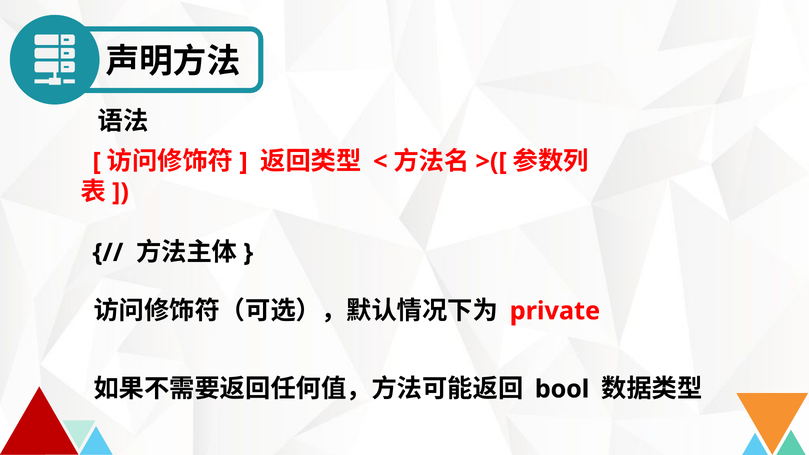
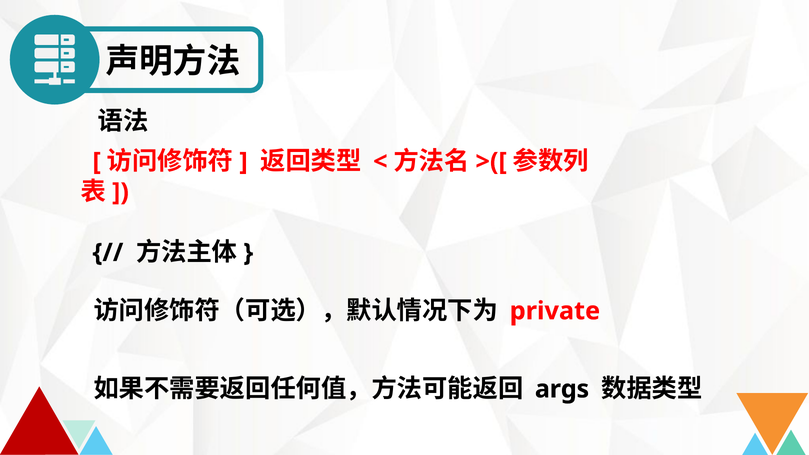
bool: bool -> args (562, 389)
